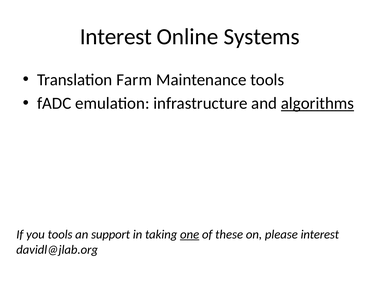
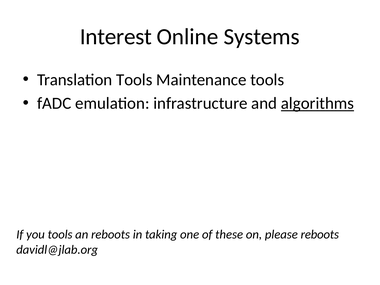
Translation Farm: Farm -> Tools (134, 80)
an support: support -> reboots (111, 234)
one underline: present -> none (190, 234)
please interest: interest -> reboots (320, 234)
